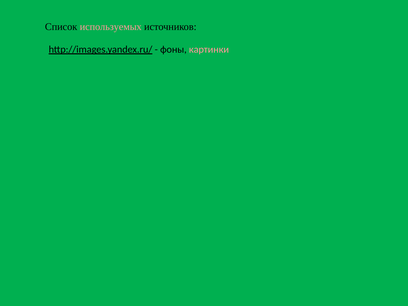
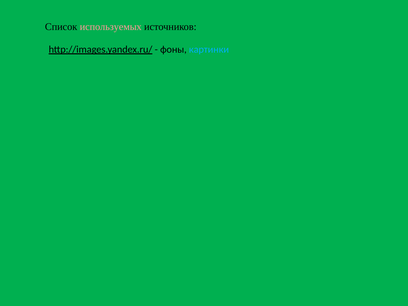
картинки colour: pink -> light blue (209, 49)
